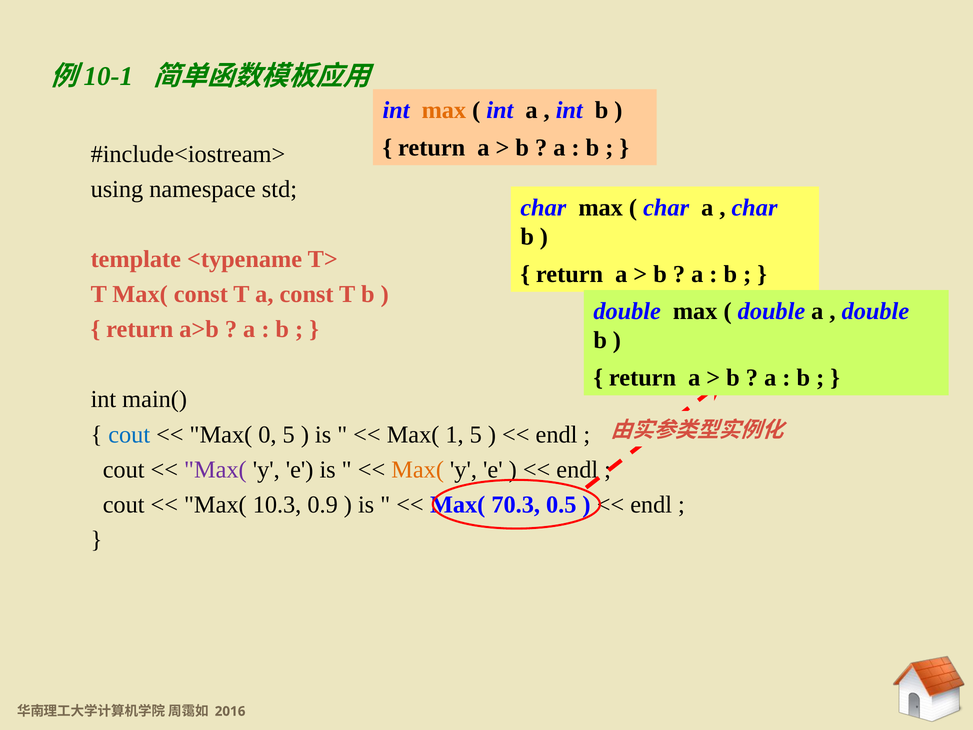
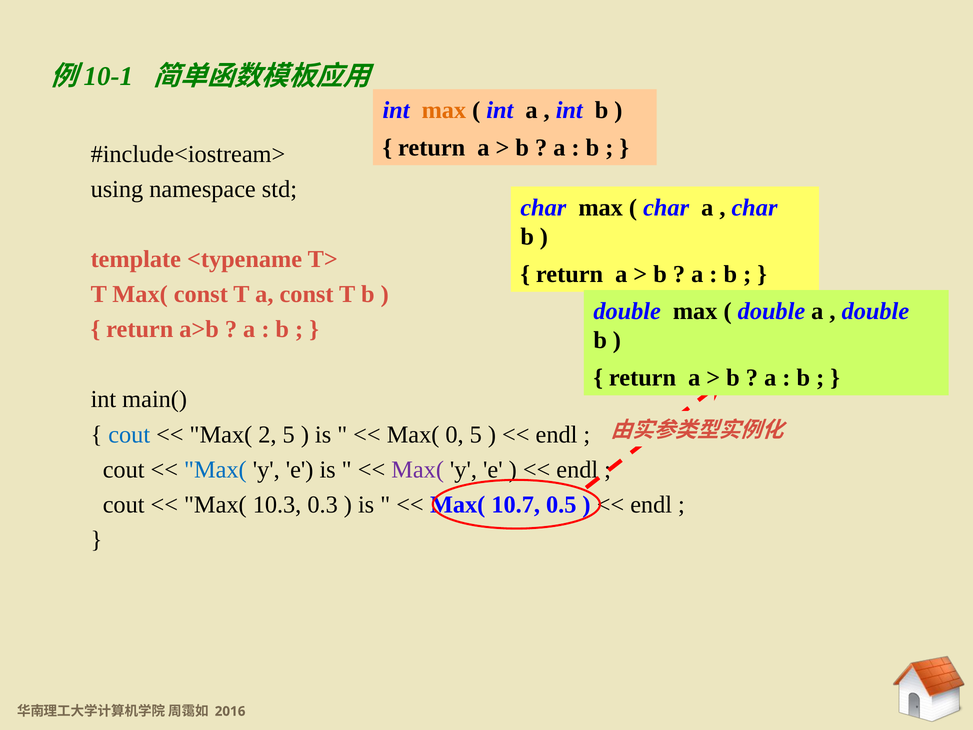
0: 0 -> 2 (267, 434)
1: 1 -> 0 (455, 434)
Max( colour: purple -> blue (215, 469)
Max( colour: orange -> purple (418, 469)
0.9: 0.9 -> 0.3 (323, 504)
70.3: 70.3 -> 10.7 (516, 504)
